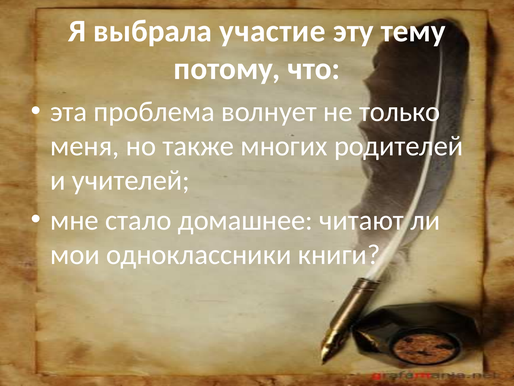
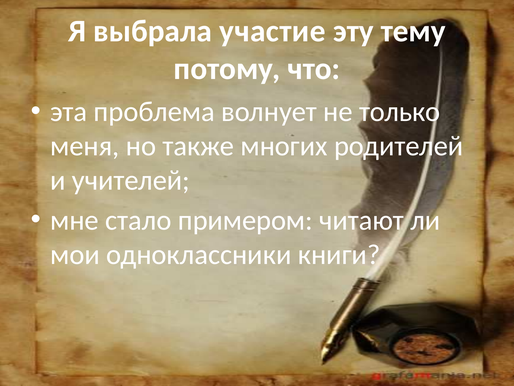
домашнее: домашнее -> примером (245, 220)
